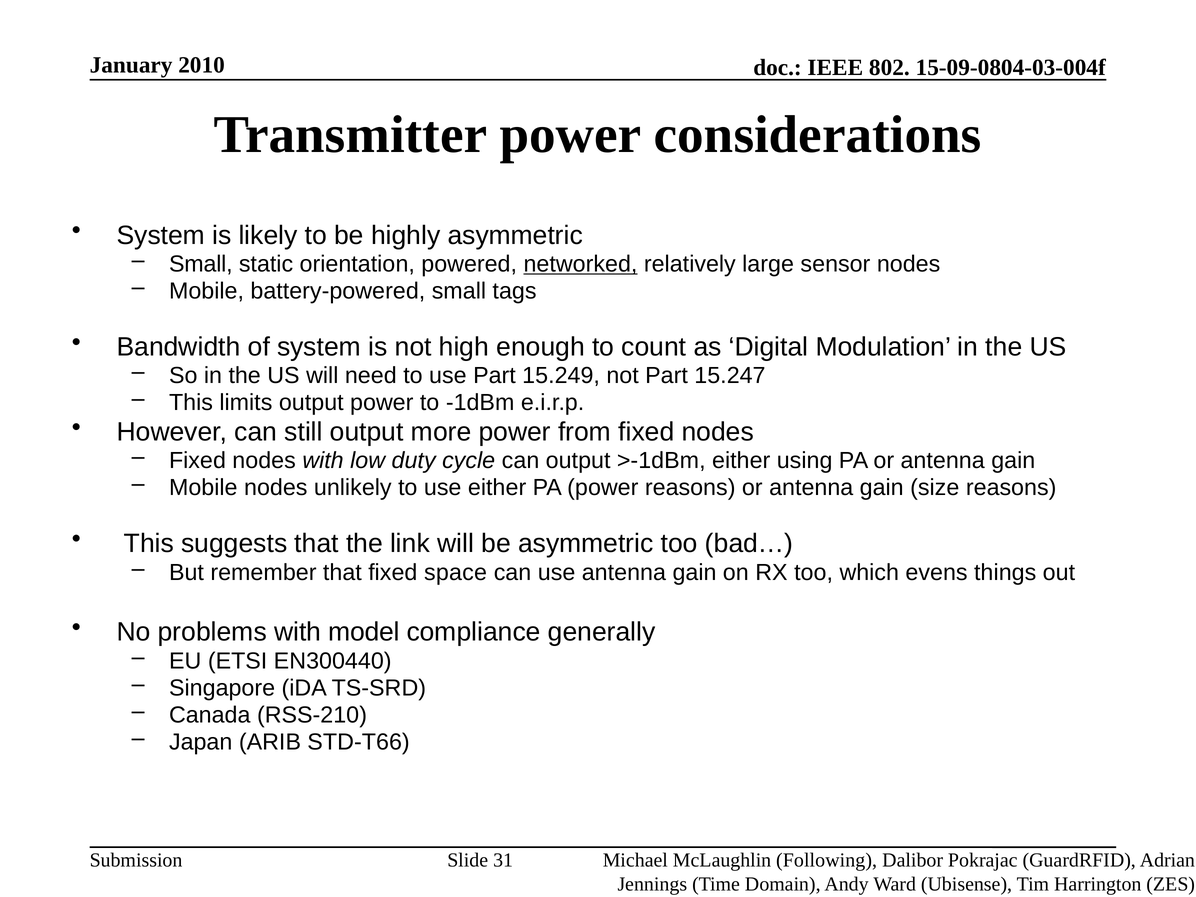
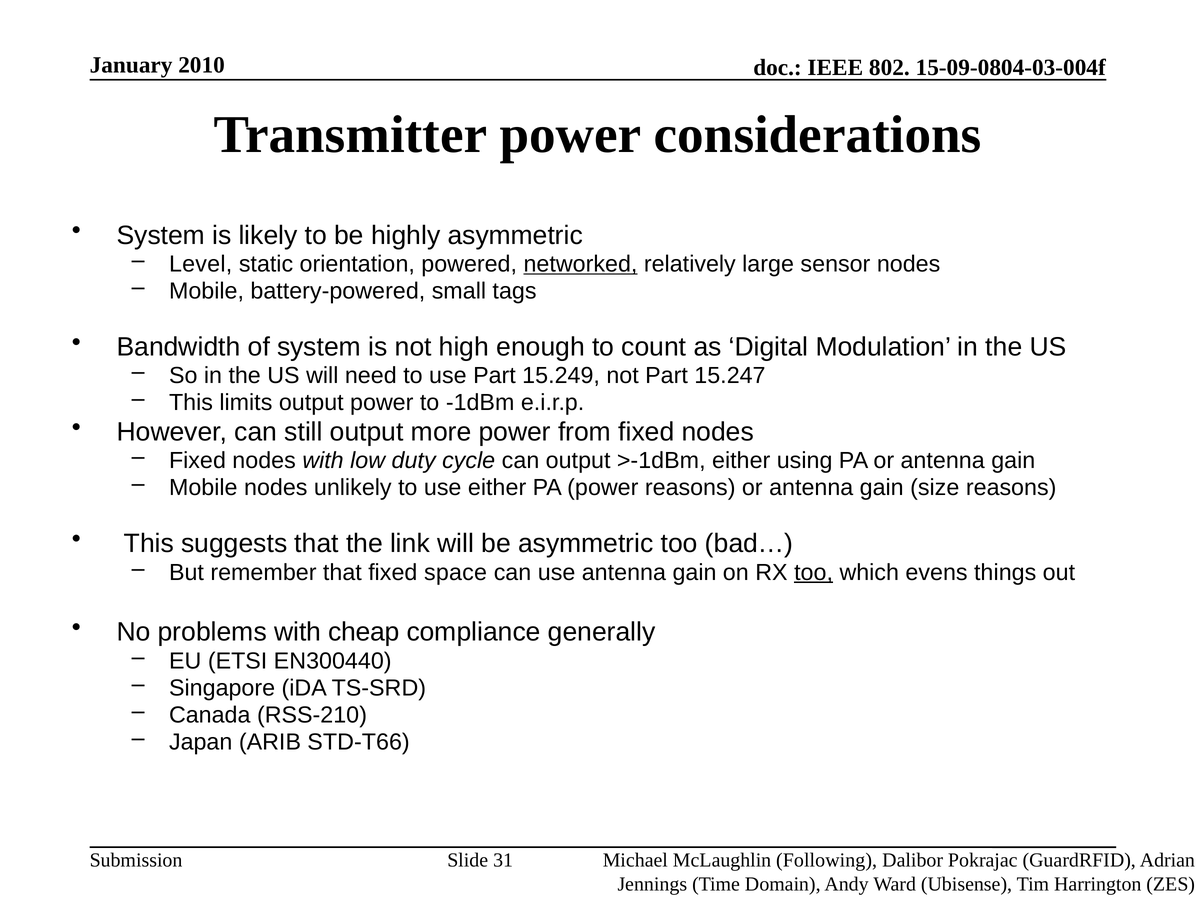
Small: Small -> Level (201, 264)
too underline: none -> present (814, 572)
model: model -> cheap (364, 632)
